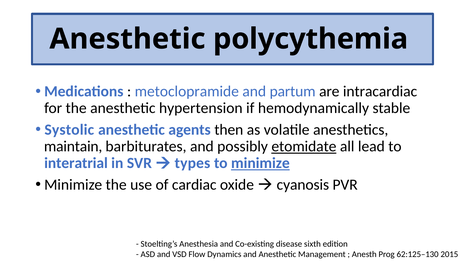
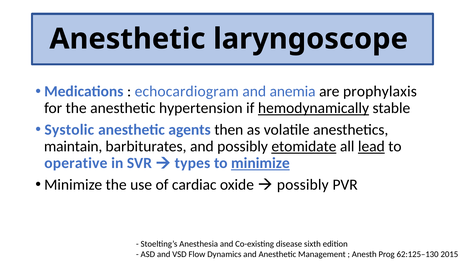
polycythemia: polycythemia -> laryngoscope (310, 39)
metoclopramide: metoclopramide -> echocardiogram (187, 92)
partum: partum -> anemia (293, 92)
intracardiac: intracardiac -> prophylaxis (380, 92)
hemodynamically underline: none -> present (313, 108)
lead underline: none -> present (371, 147)
interatrial: interatrial -> operative (76, 164)
cyanosis: cyanosis -> possibly (303, 185)
